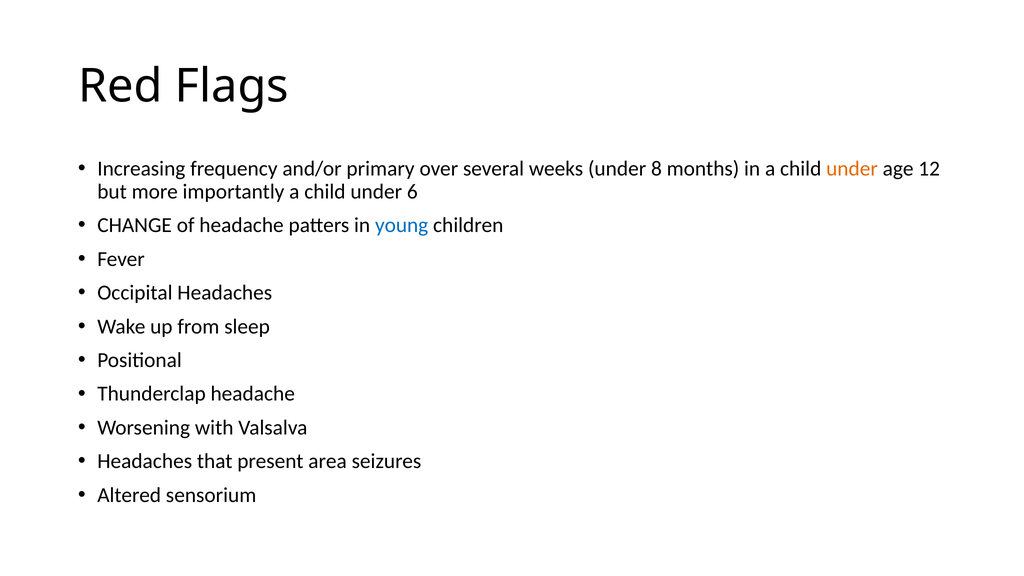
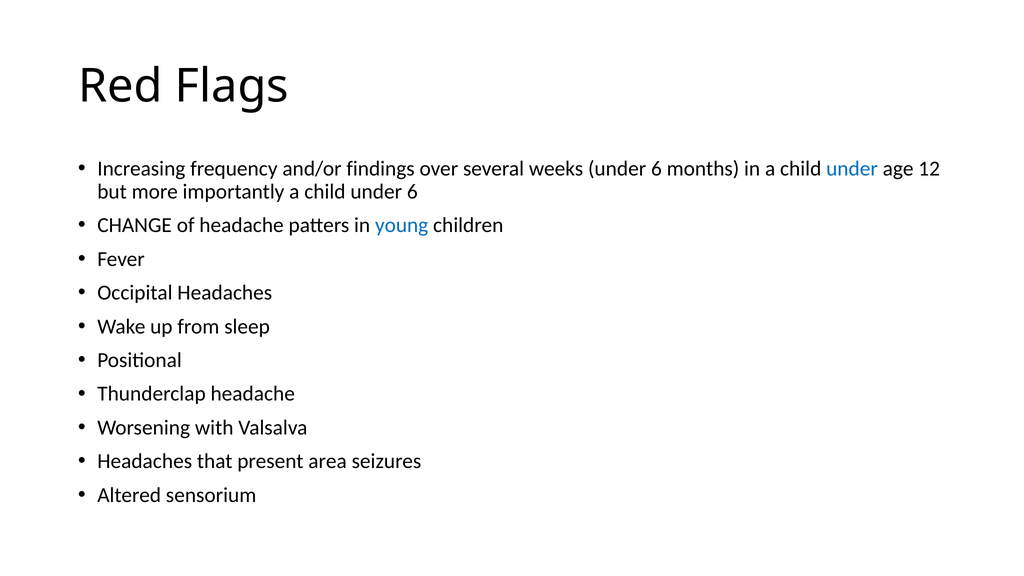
primary: primary -> findings (381, 169)
weeks under 8: 8 -> 6 (656, 169)
under colour: orange -> blue (852, 169)
